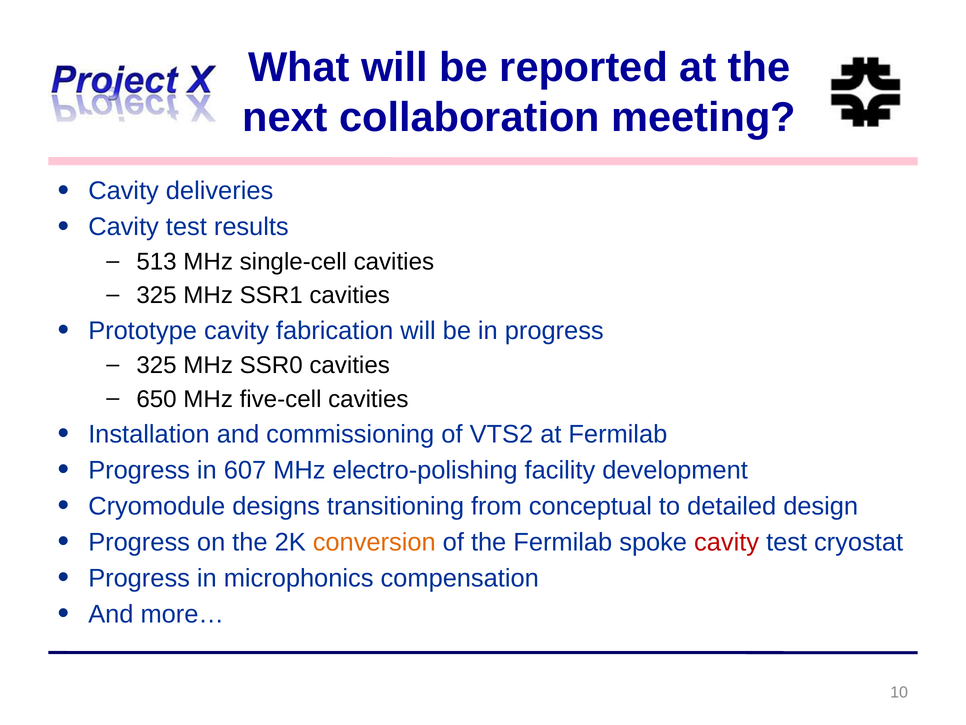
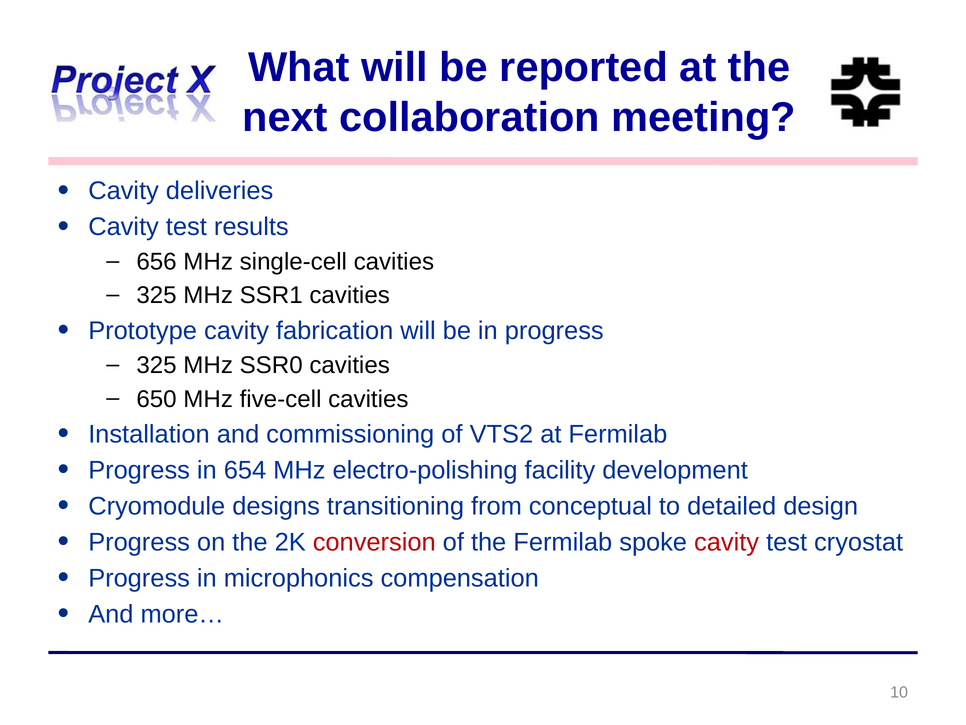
513: 513 -> 656 (157, 261)
607: 607 -> 654 (245, 470)
conversion colour: orange -> red (374, 542)
